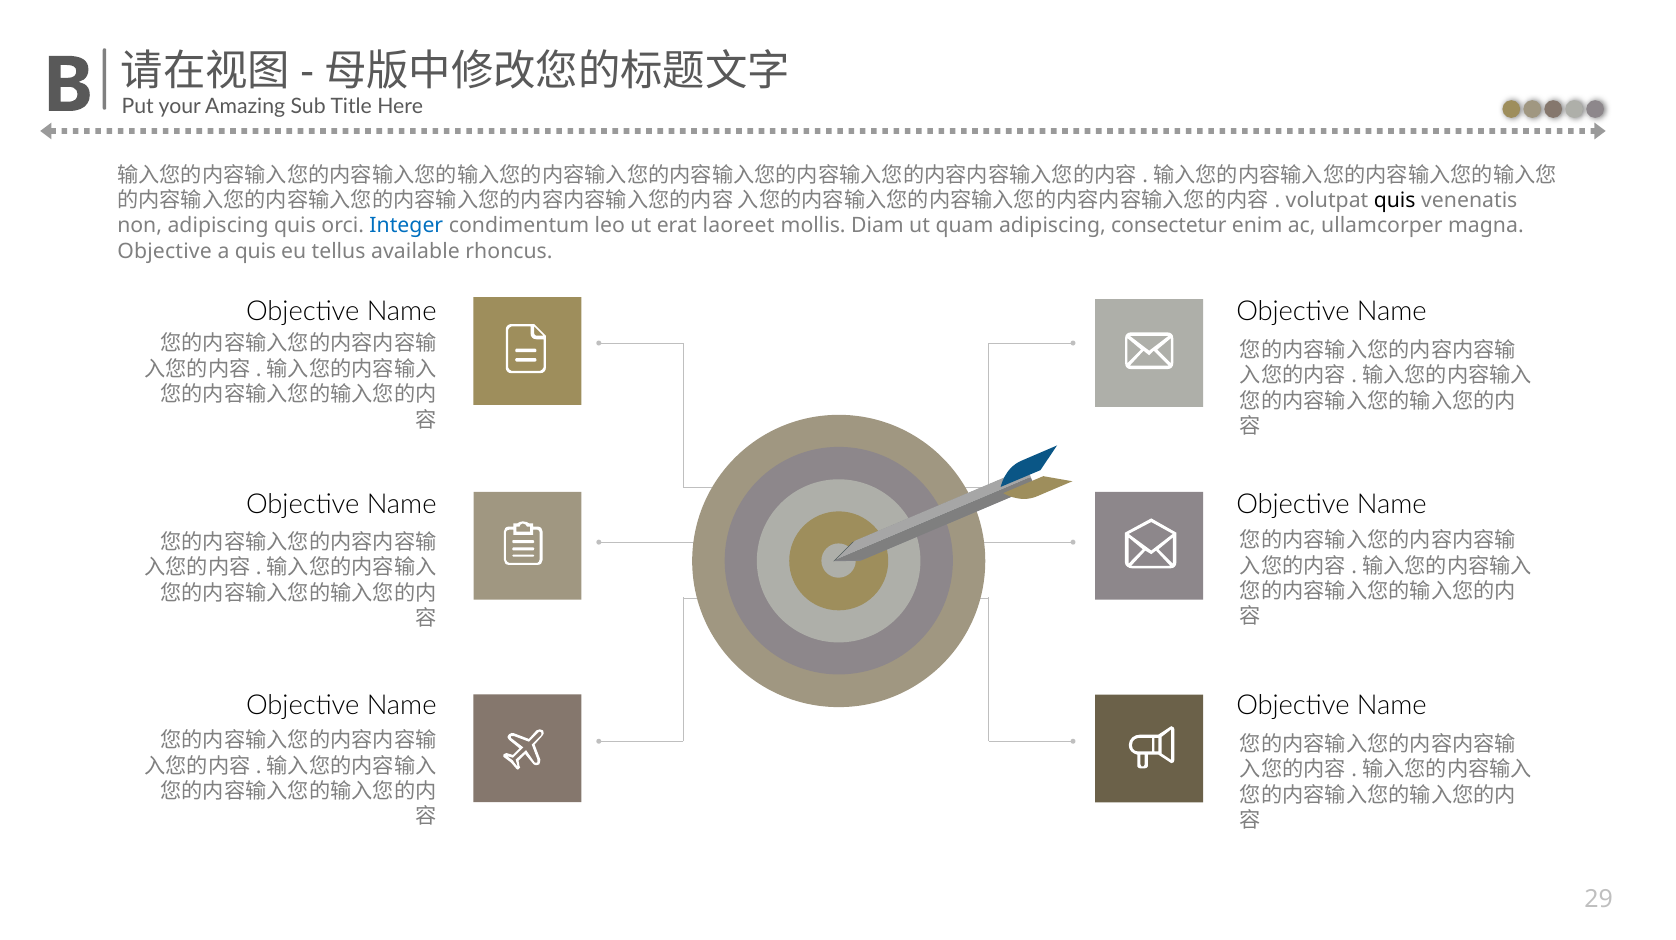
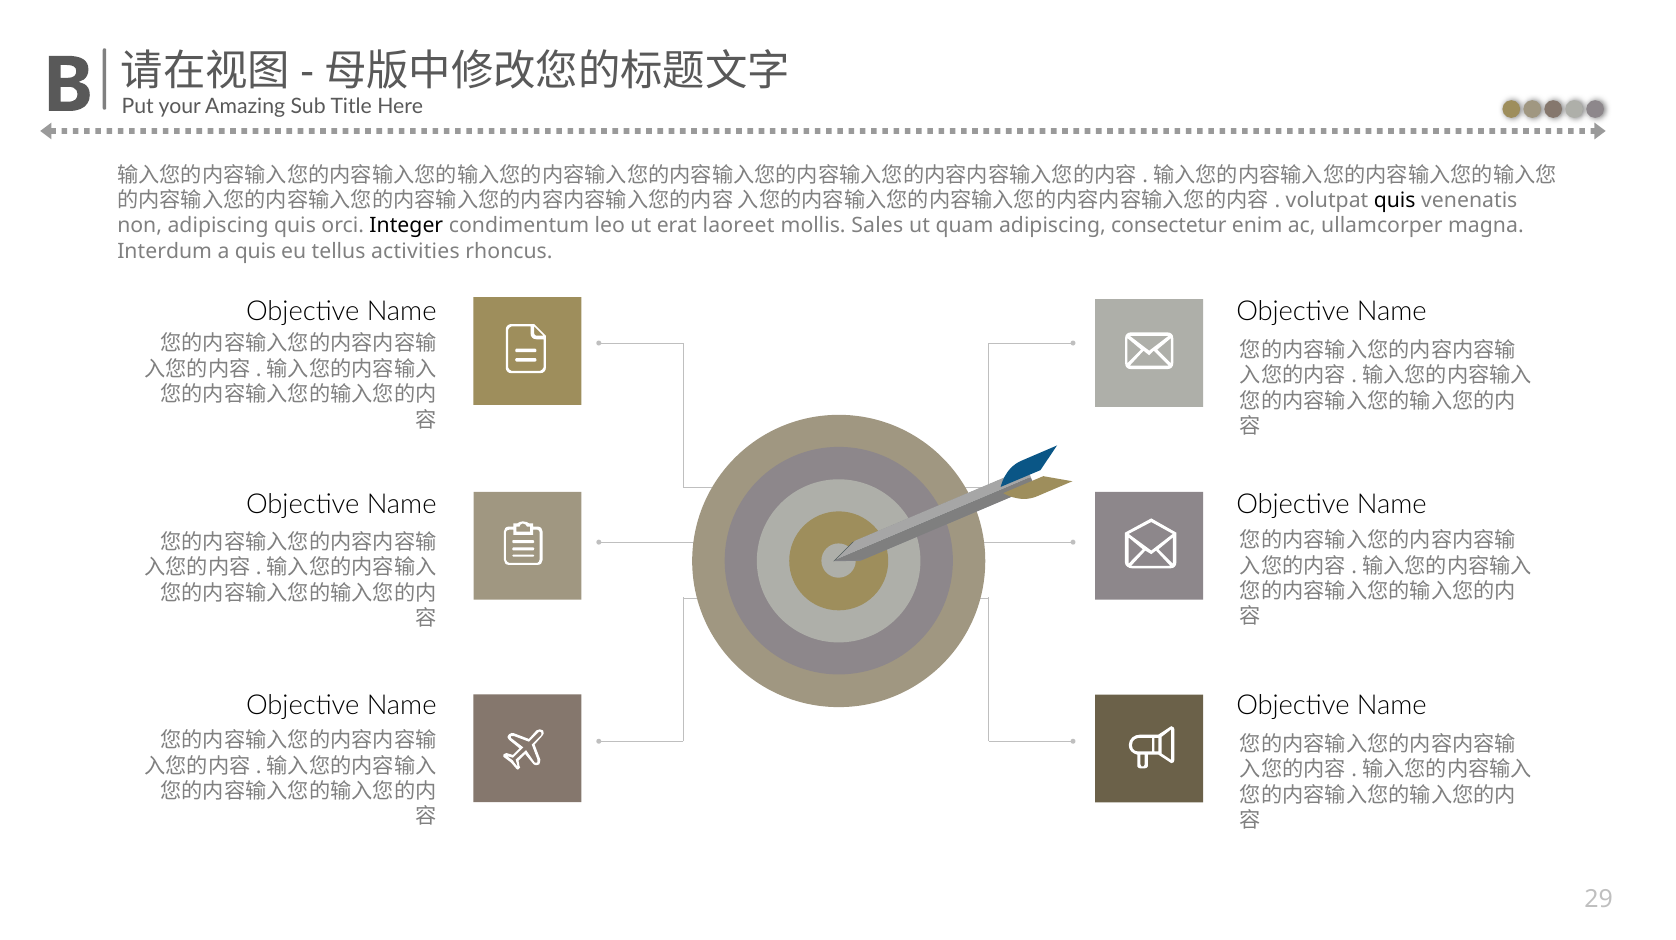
Integer colour: blue -> black (406, 226)
Diam: Diam -> Sales (877, 226)
Objective: Objective -> Interdum (165, 252)
available: available -> activities (415, 252)
